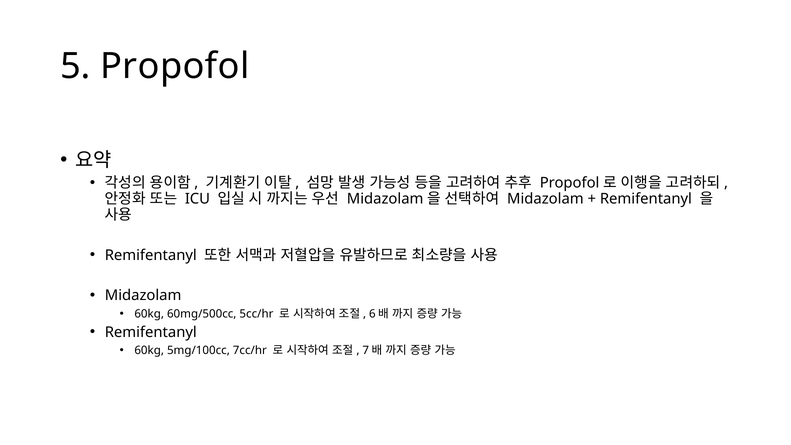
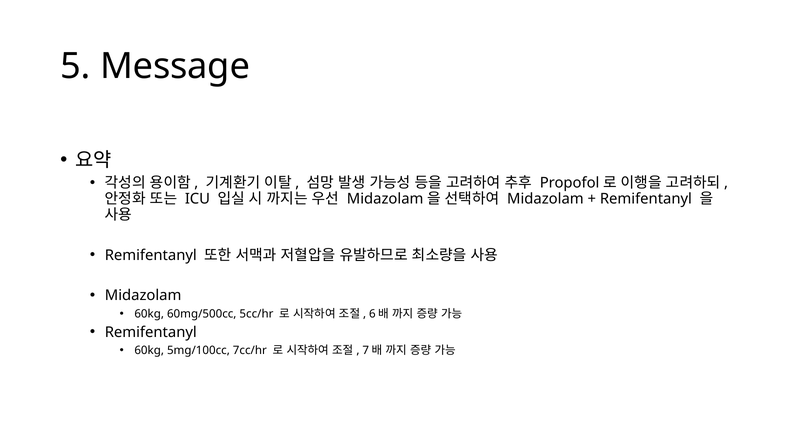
Propofol: Propofol -> Message (175, 66)
